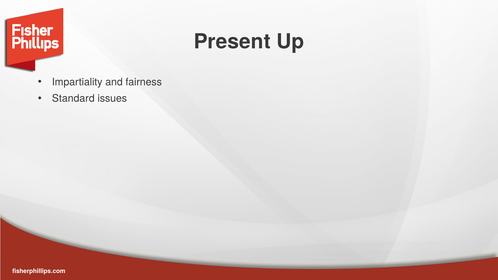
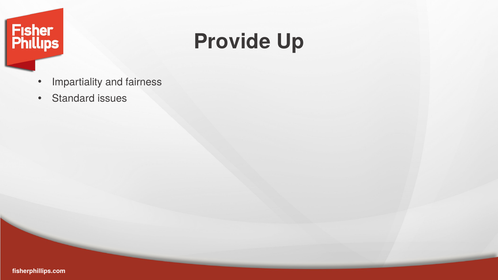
Present: Present -> Provide (232, 42)
